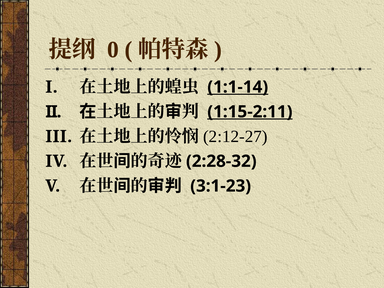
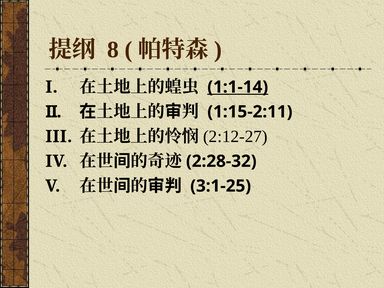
0: 0 -> 8 (113, 50)
1:15-2:11 underline: present -> none (250, 112)
3:1-23: 3:1-23 -> 3:1-25 (221, 186)
